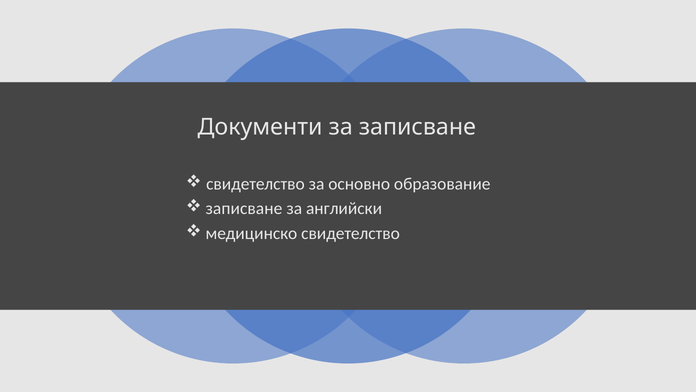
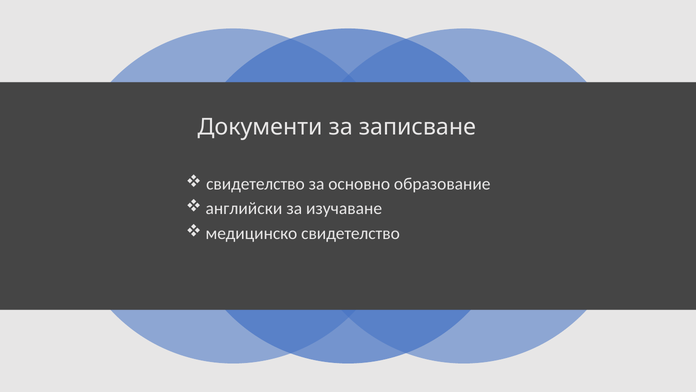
записване: записване -> английски (244, 208)
английски: английски -> изучаване (344, 208)
